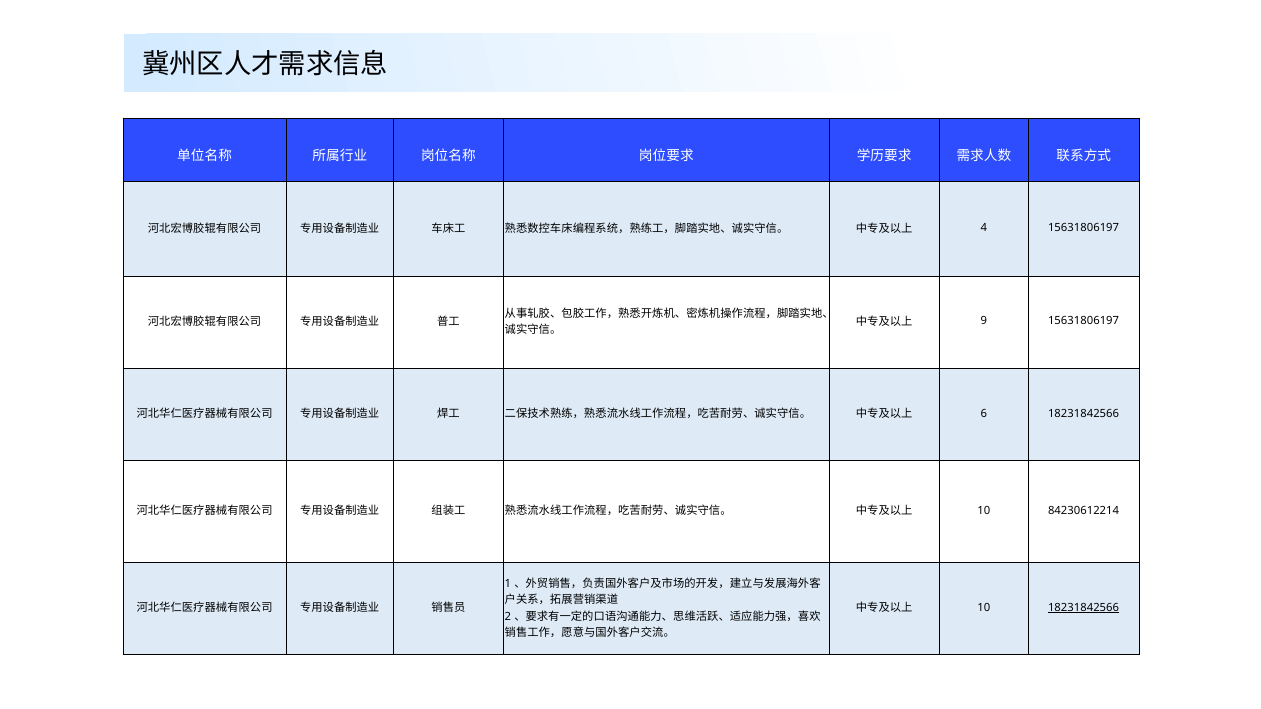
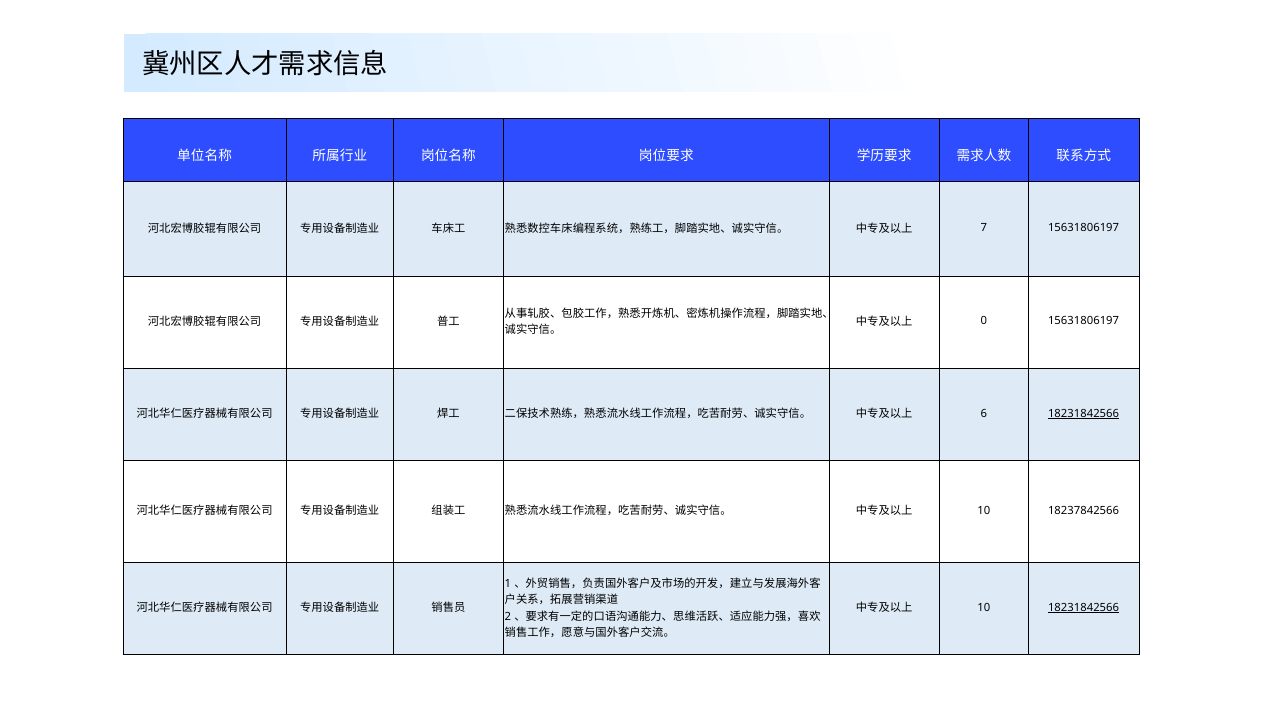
4: 4 -> 7 (984, 228)
9: 9 -> 0 (984, 321)
18231842566 underline: none -> present (1084, 414)
84230612214: 84230612214 -> 18237842566 (1084, 511)
